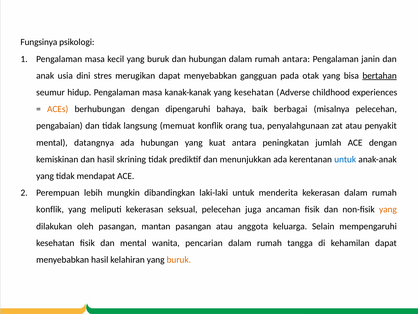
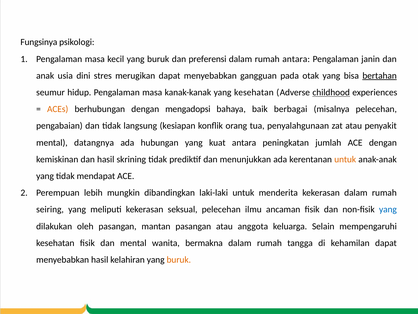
dan hubungan: hubungan -> preferensi (208, 59)
childhood underline: none -> present (331, 92)
dipengaruhi: dipengaruhi -> mengadopsi (188, 109)
memuat: memuat -> kesiapan (178, 126)
untuk colour: blue -> orange (345, 159)
konflik: konflik -> seiring (50, 209)
juga: juga -> ilmu (253, 209)
yang colour: orange -> blue (388, 209)
pencarian: pencarian -> bermakna (204, 243)
